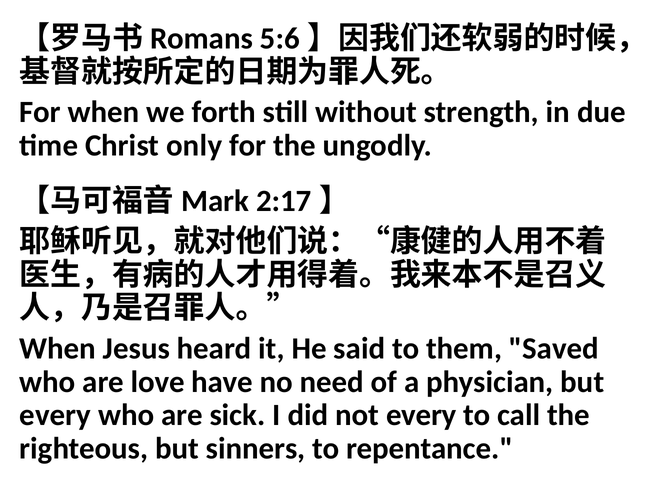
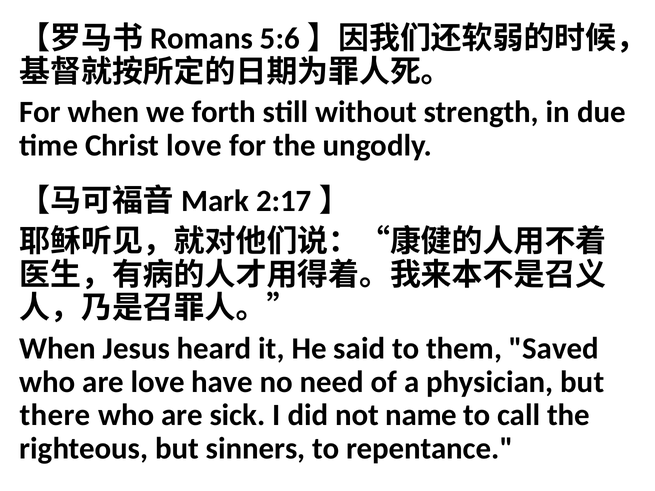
Christ only: only -> love (194, 145)
every: every -> there (55, 415)
not every: every -> name (421, 415)
